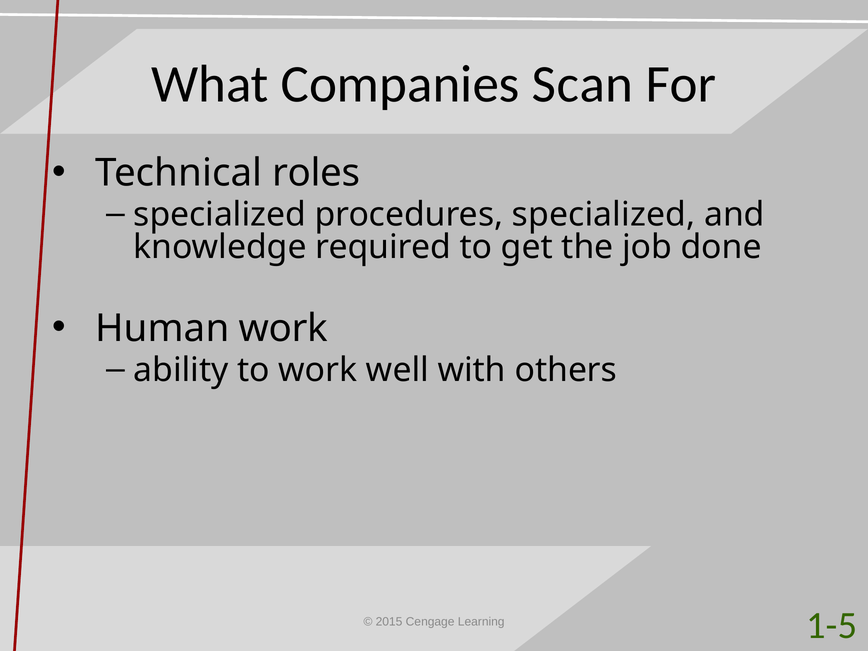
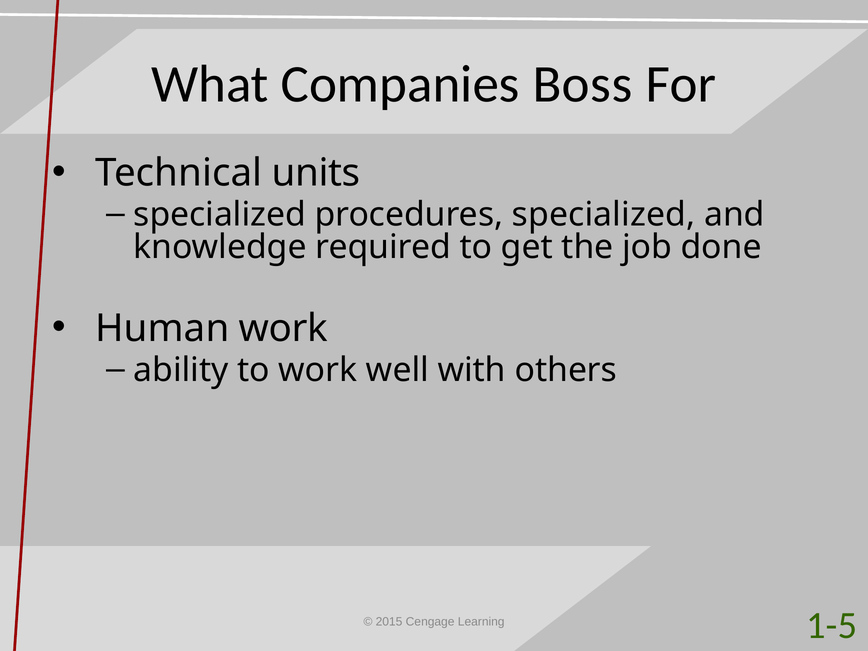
Scan: Scan -> Boss (583, 84)
roles: roles -> units (316, 173)
